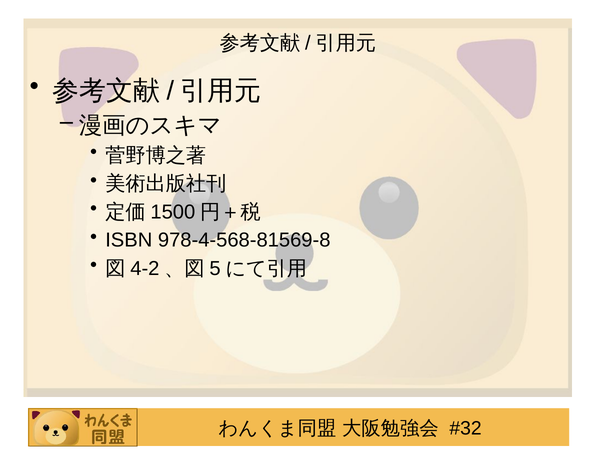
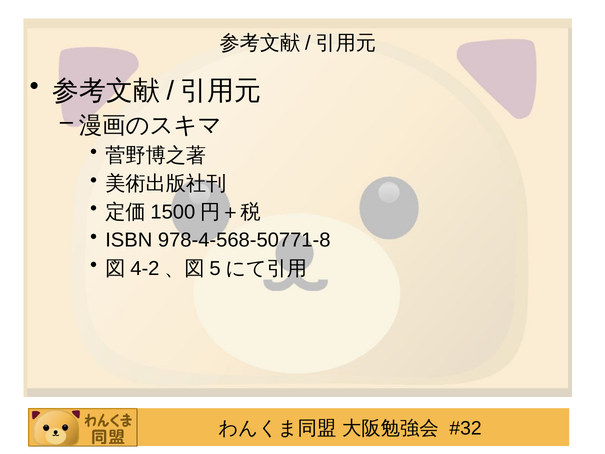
978-4-568-81569-8: 978-4-568-81569-8 -> 978-4-568-50771-8 (244, 240)
